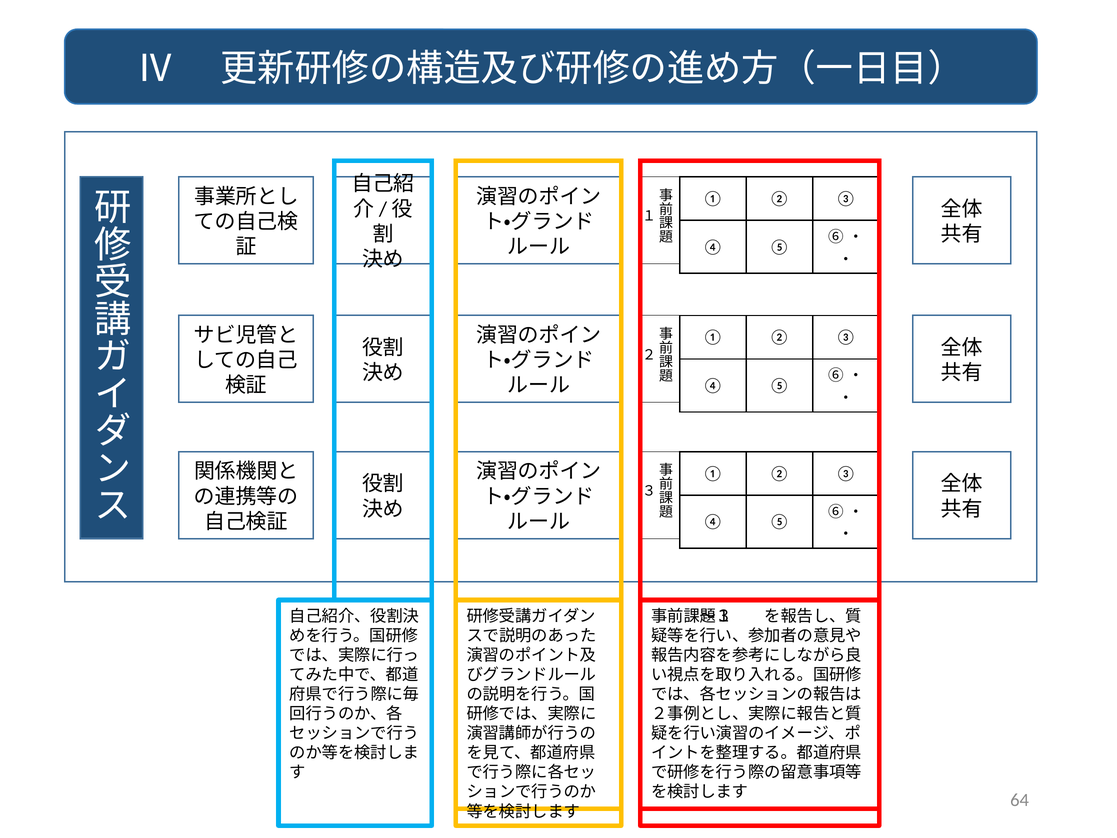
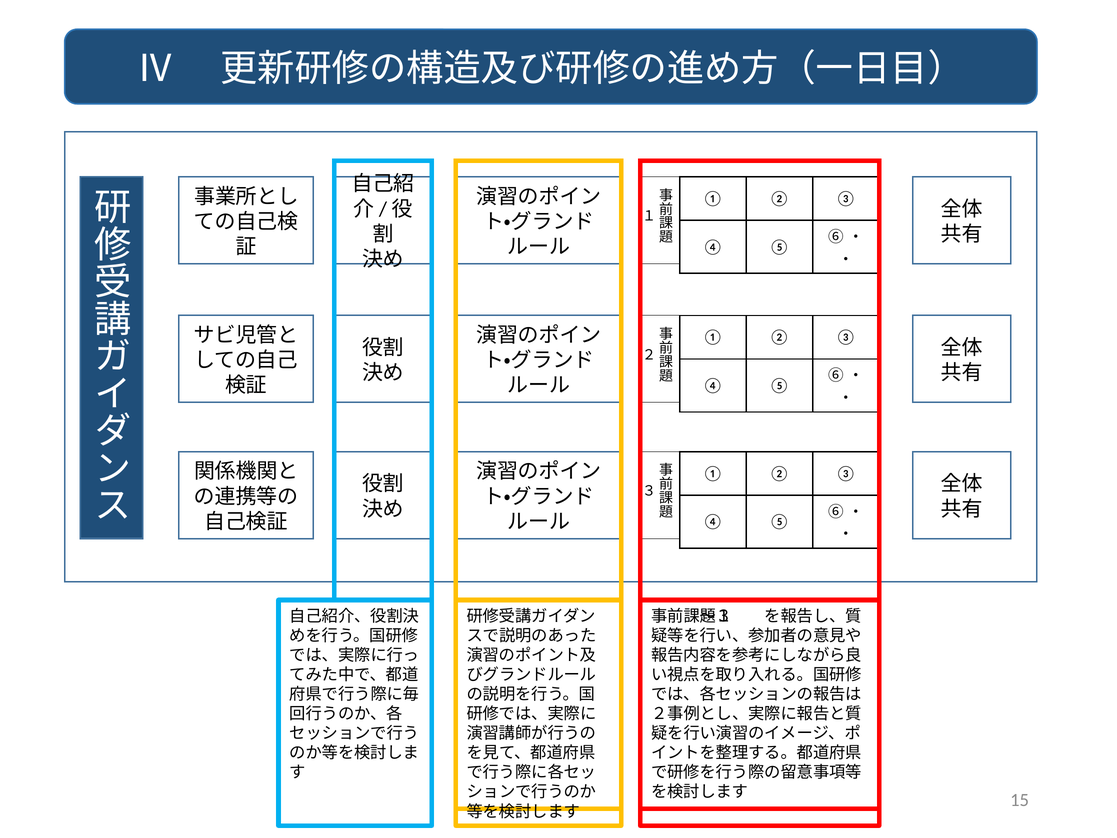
64: 64 -> 15 (1020, 800)
